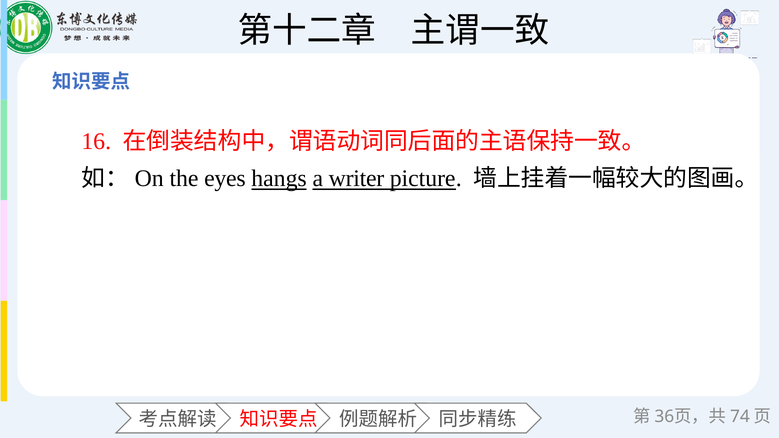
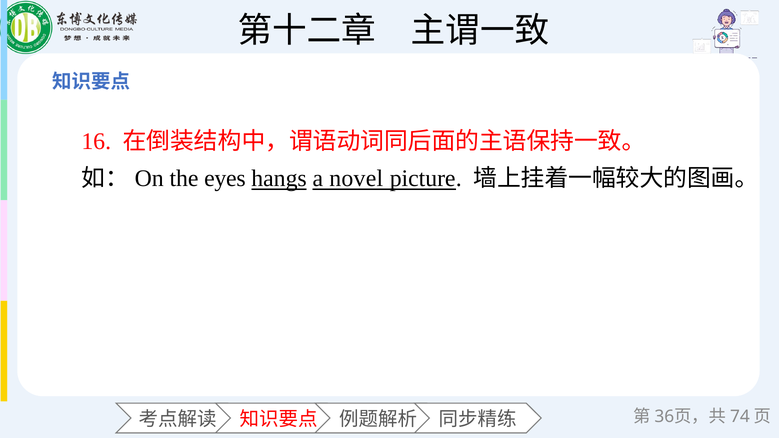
writer: writer -> novel (356, 179)
